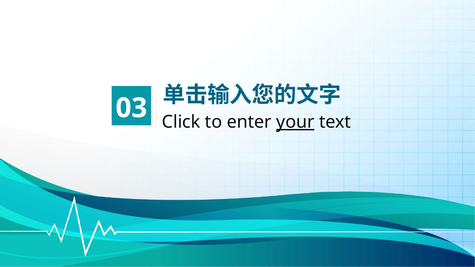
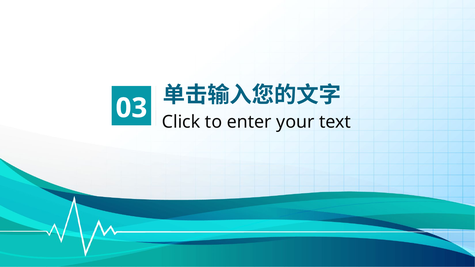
your underline: present -> none (295, 122)
